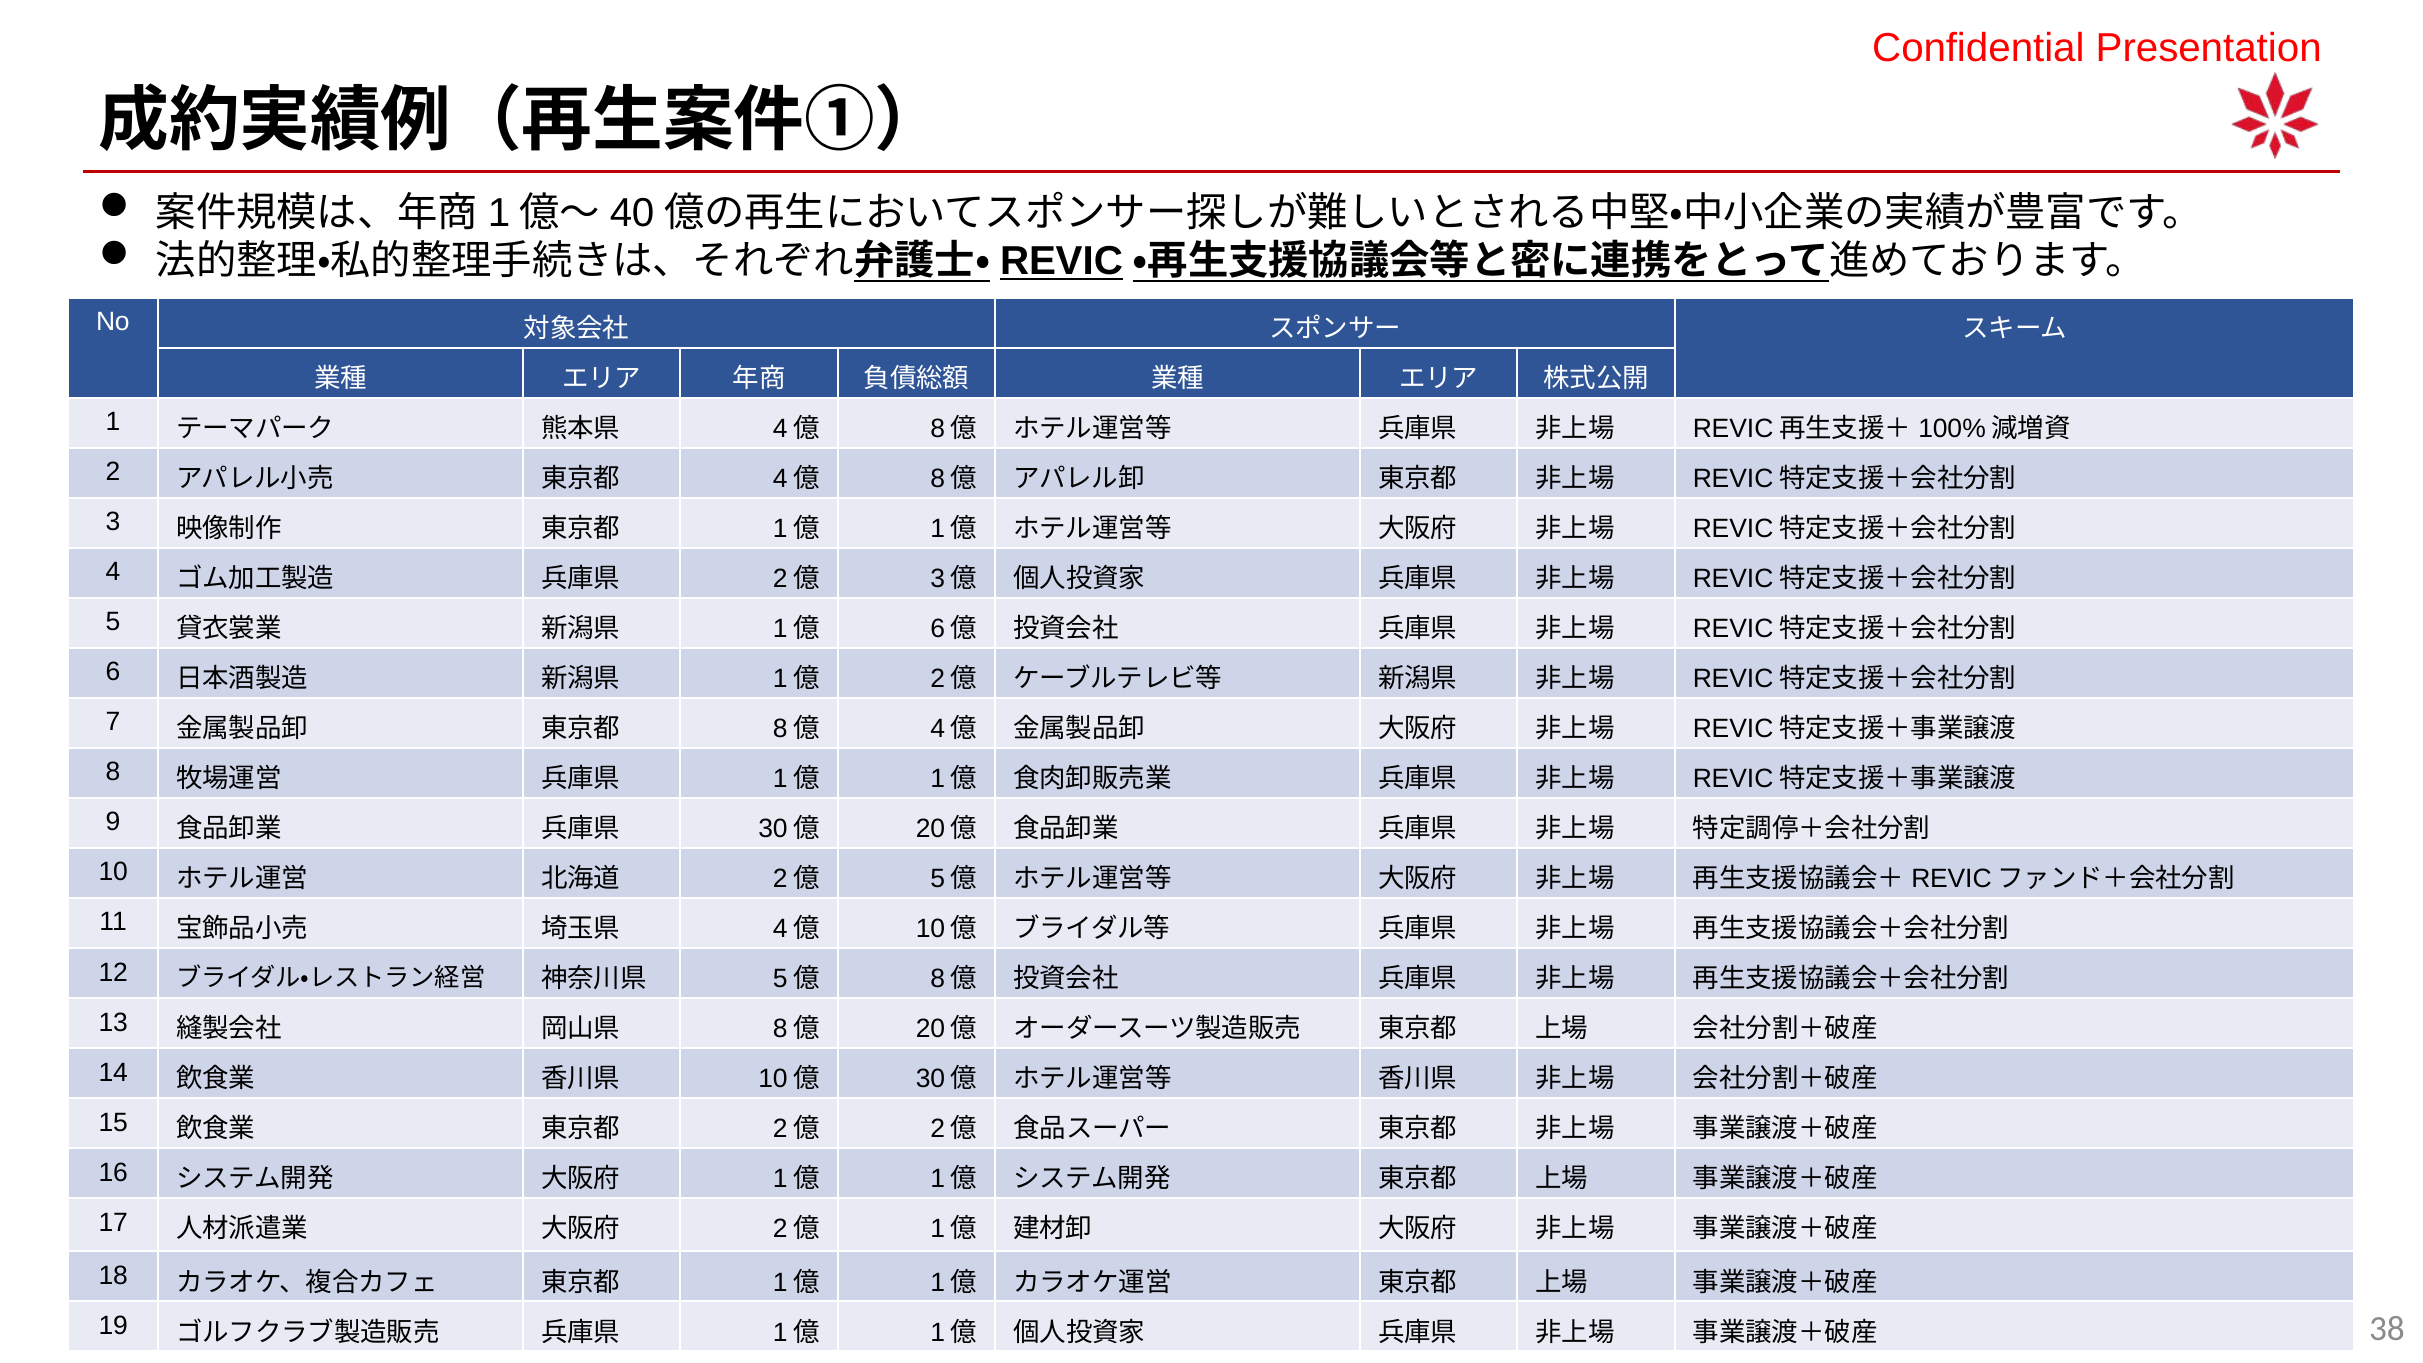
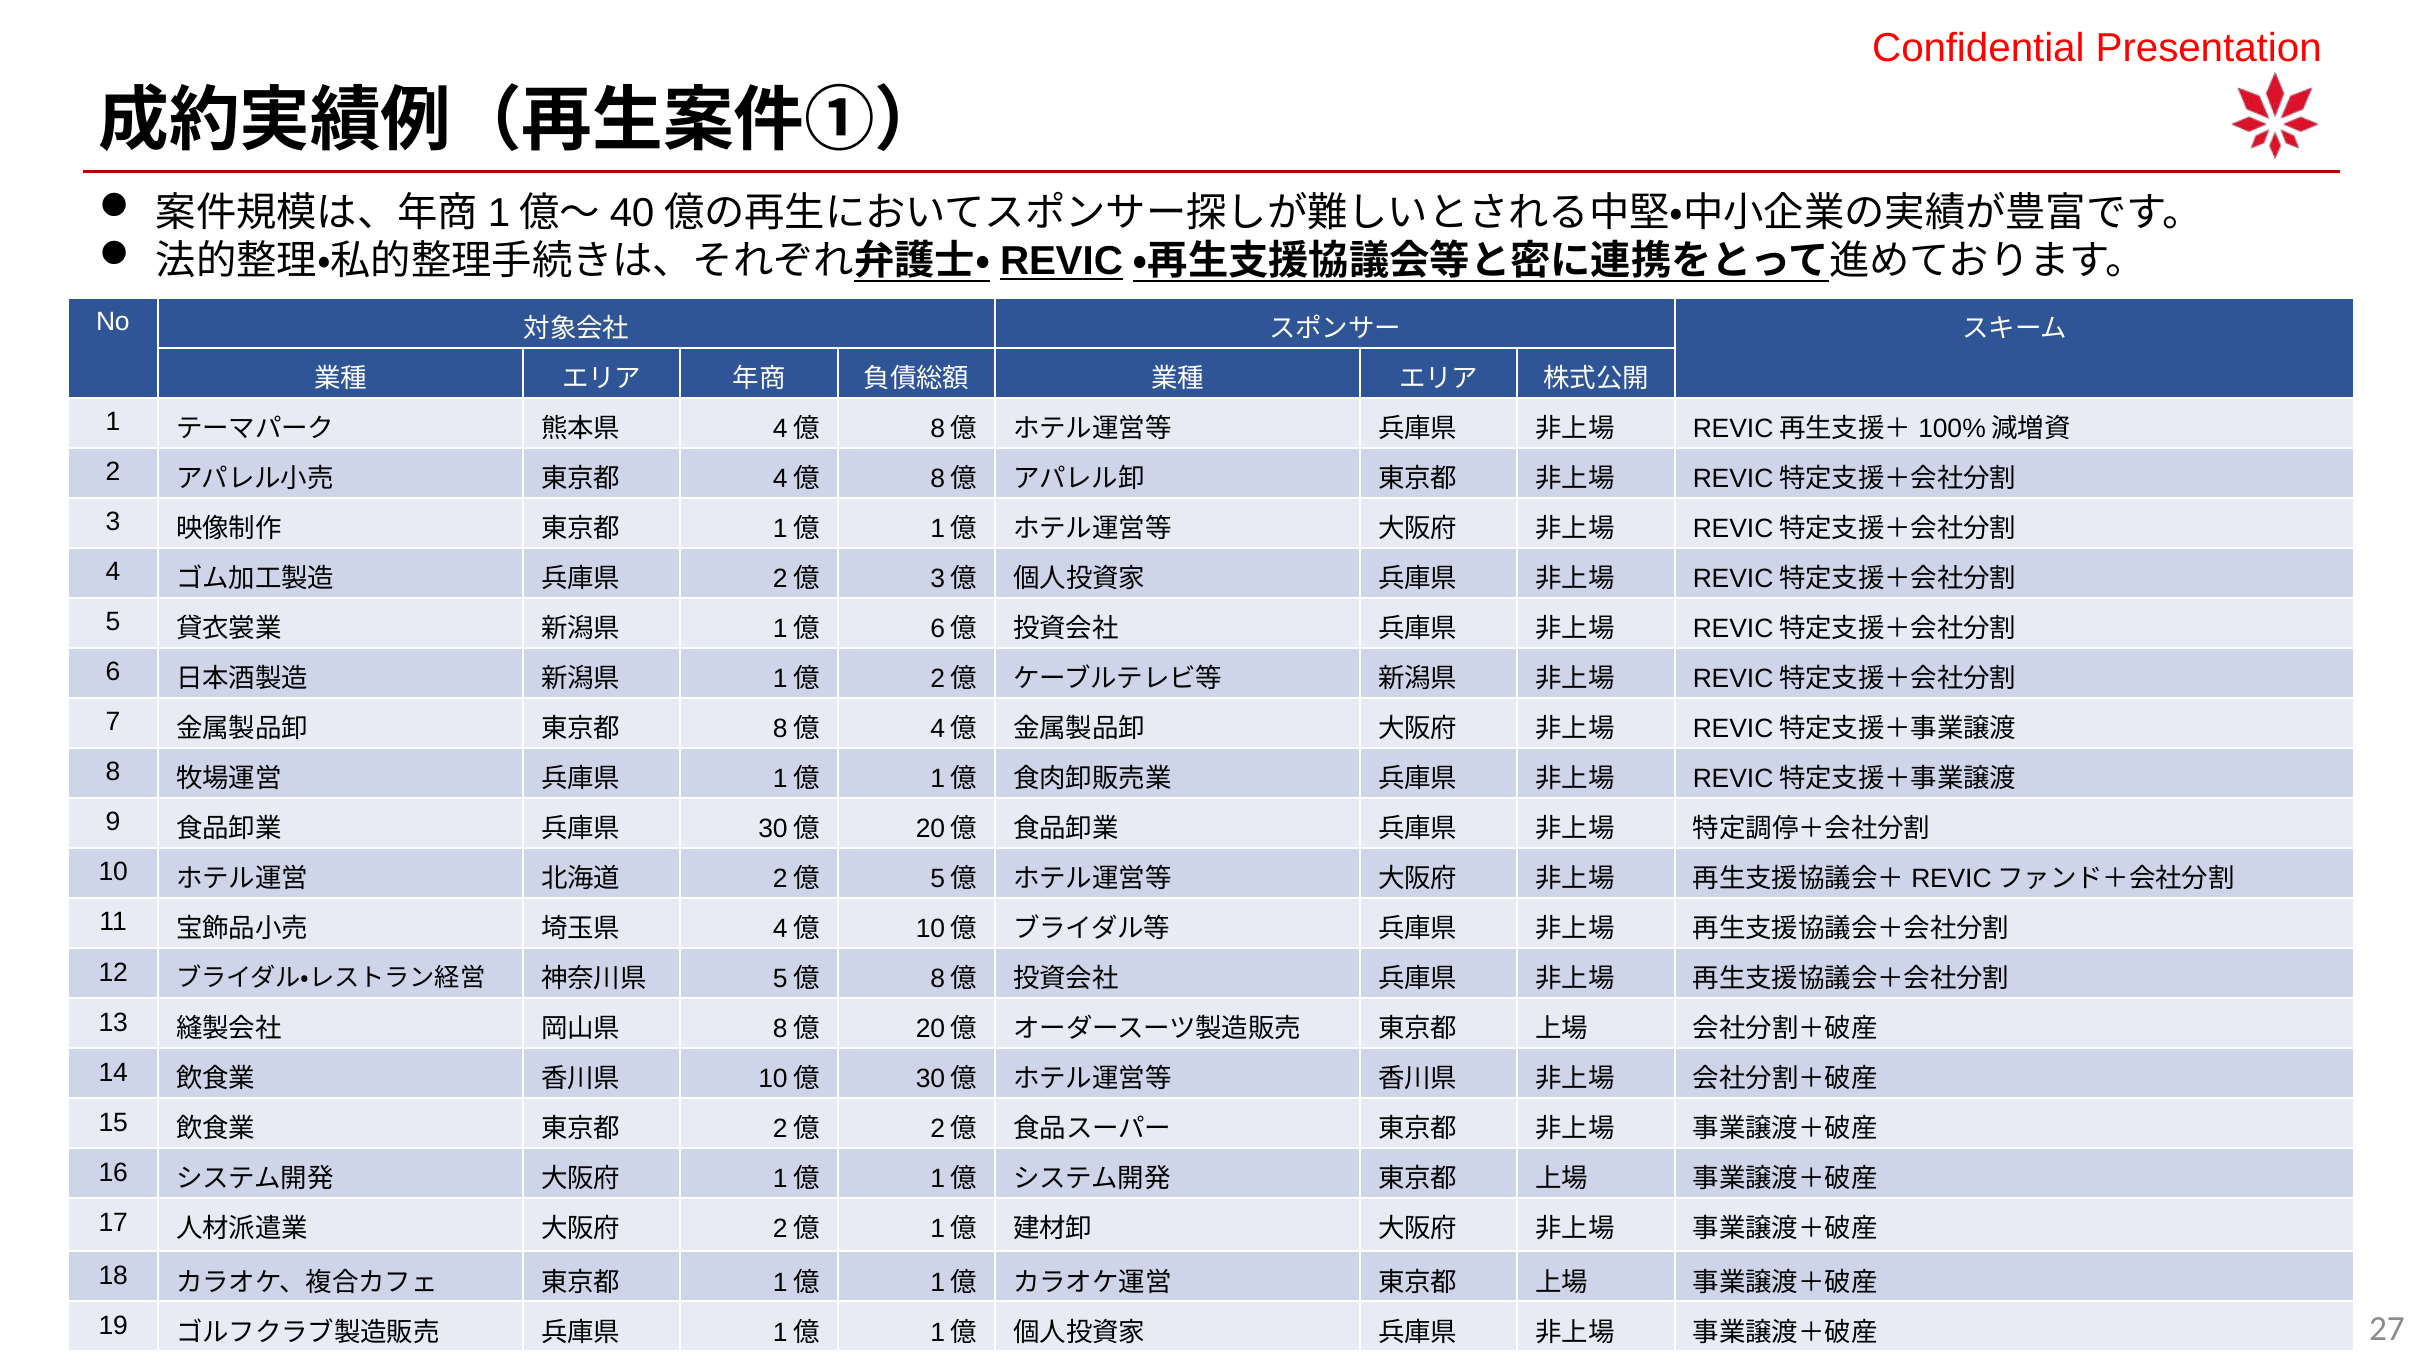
38: 38 -> 27 (2387, 1329)
